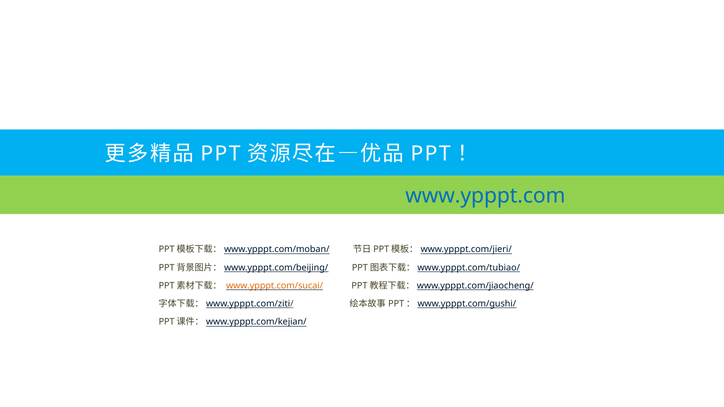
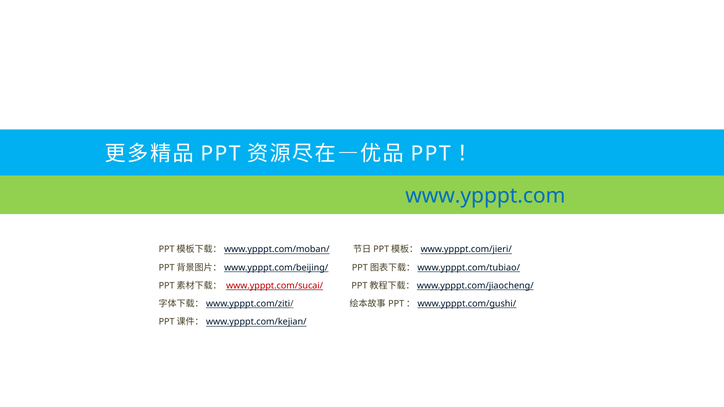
www.ypppt.com/sucai/ colour: orange -> red (275, 286)
